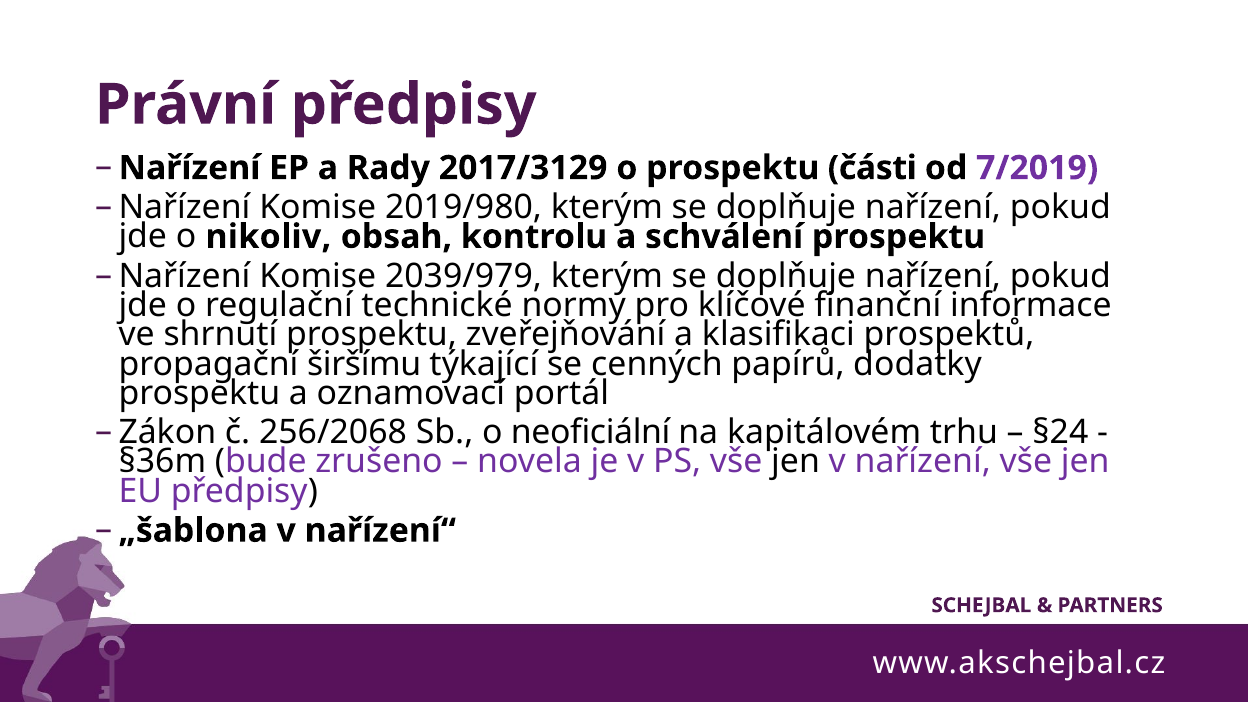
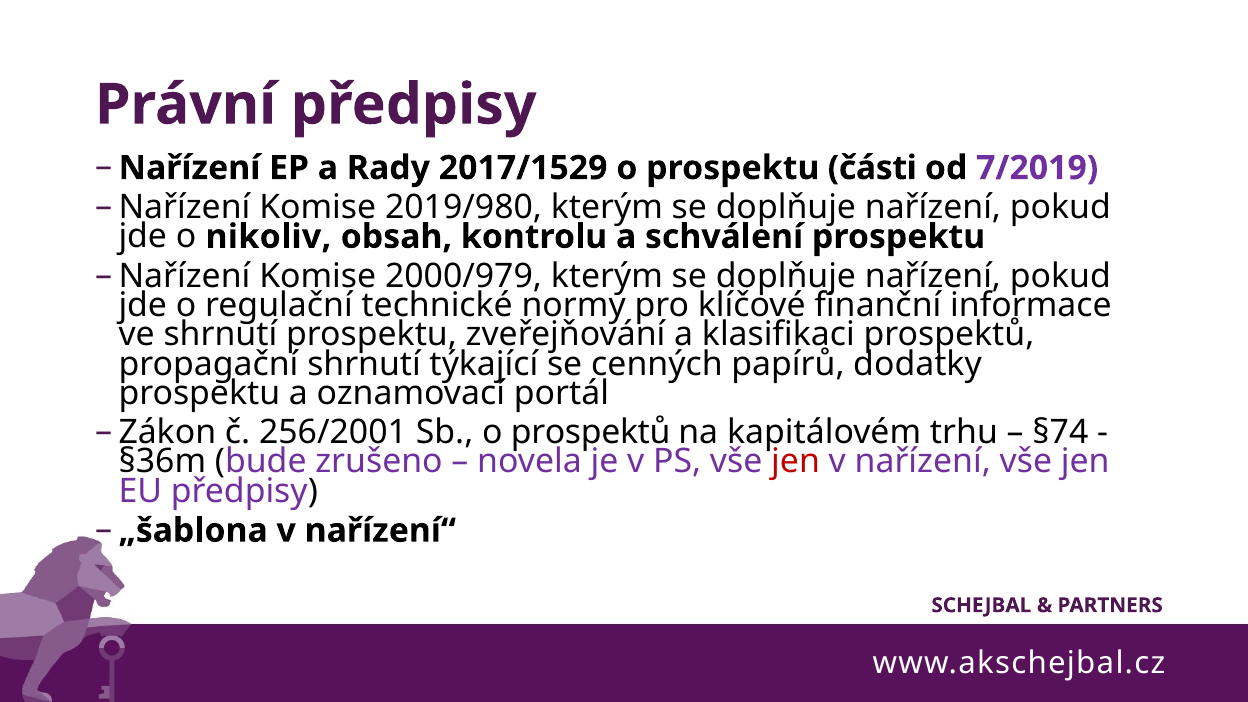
2017/3129: 2017/3129 -> 2017/1529 (523, 168)
2039/979: 2039/979 -> 2000/979 (463, 276)
propagační širšímu: širšímu -> shrnutí (364, 364)
256/2068: 256/2068 -> 256/2001 (333, 433)
o neoficiální: neoficiální -> prospektů (591, 433)
§24: §24 -> §74 (1060, 433)
jen colour: black -> red (796, 462)
